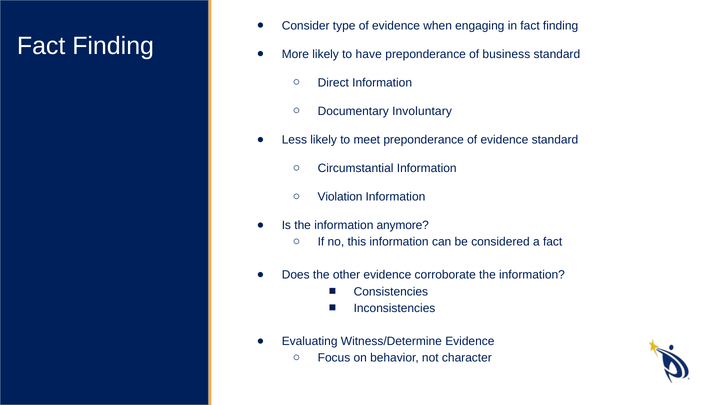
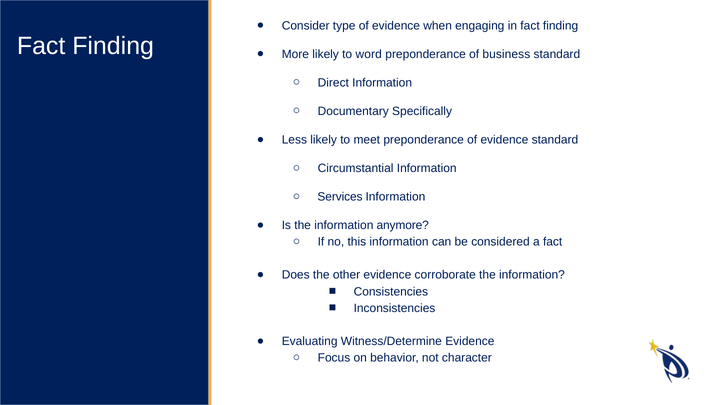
have: have -> word (369, 54)
Involuntary: Involuntary -> Specifically (422, 111)
Violation: Violation -> Services (340, 197)
